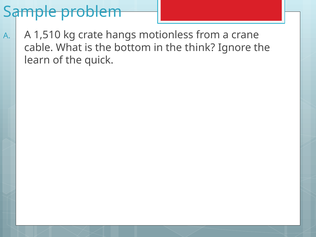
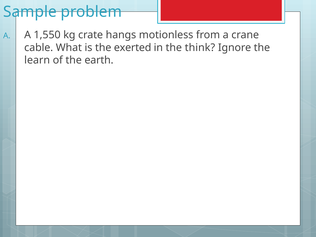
1,510: 1,510 -> 1,550 (47, 35)
bottom: bottom -> exerted (133, 48)
quick: quick -> earth (99, 60)
